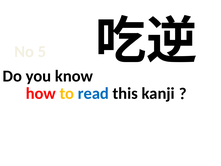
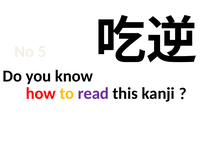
read colour: blue -> purple (93, 93)
